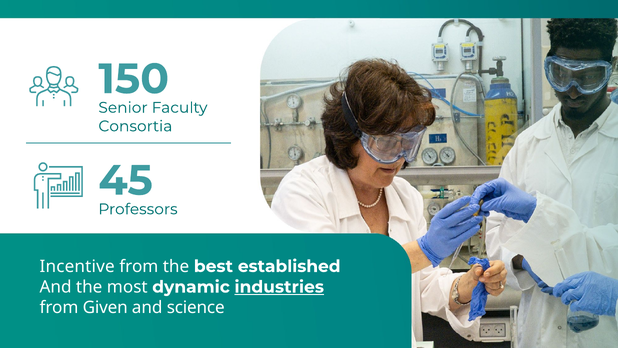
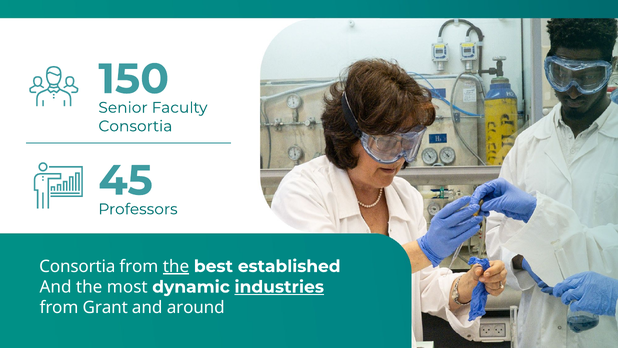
Incentive: Incentive -> Consortia (77, 266)
the underline: none -> present (176, 266)
Given: Given -> Grant (105, 307)
science: science -> around (196, 307)
